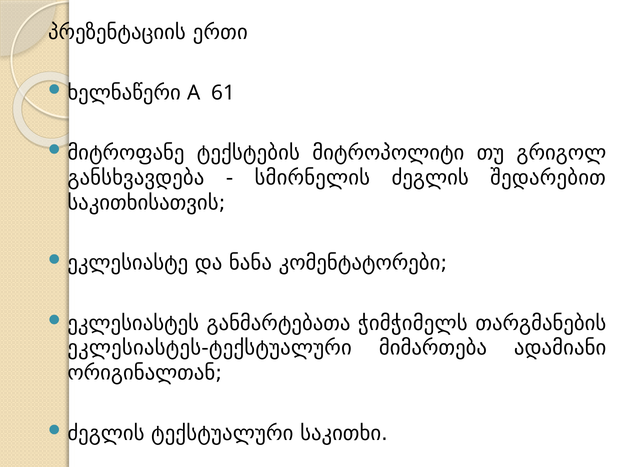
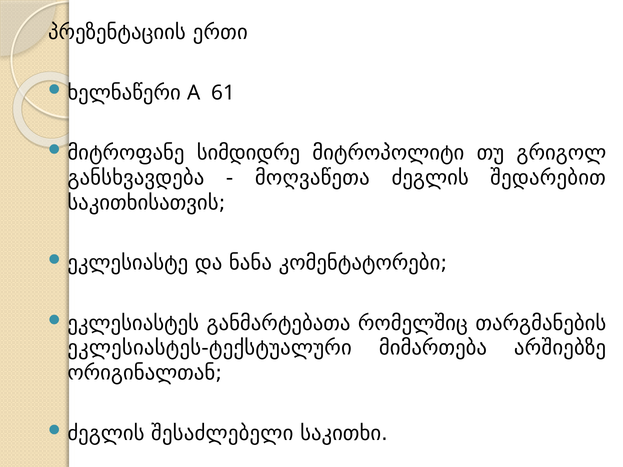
ტექსტების: ტექსტების -> სიმდიდრე (248, 153)
სმირნელის: სმირნელის -> მოღვაწეთა (312, 178)
ჭიმჭიმელს: ჭიმჭიმელს -> რომელშიც (413, 323)
ადამიანი: ადამიანი -> არშიებზე (560, 348)
ტექსტუალური: ტექსტუალური -> შესაძლებელი (222, 433)
